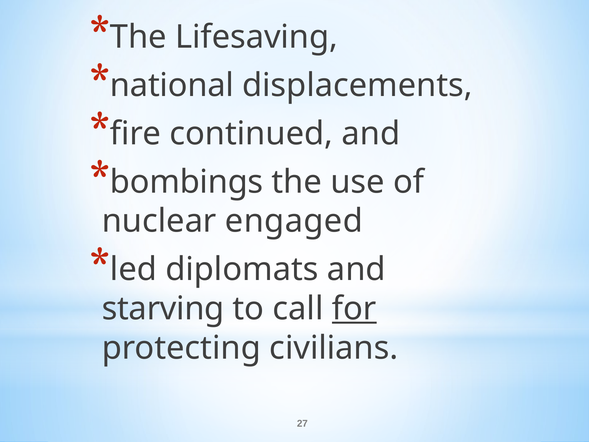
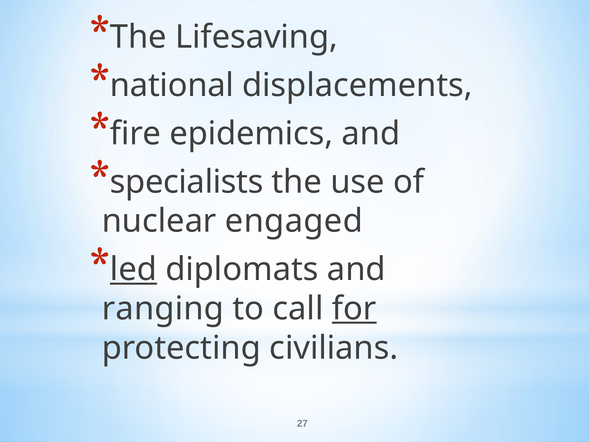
continued: continued -> epidemics (251, 134)
bombings: bombings -> specialists (187, 182)
led underline: none -> present (133, 269)
starving: starving -> ranging (163, 309)
